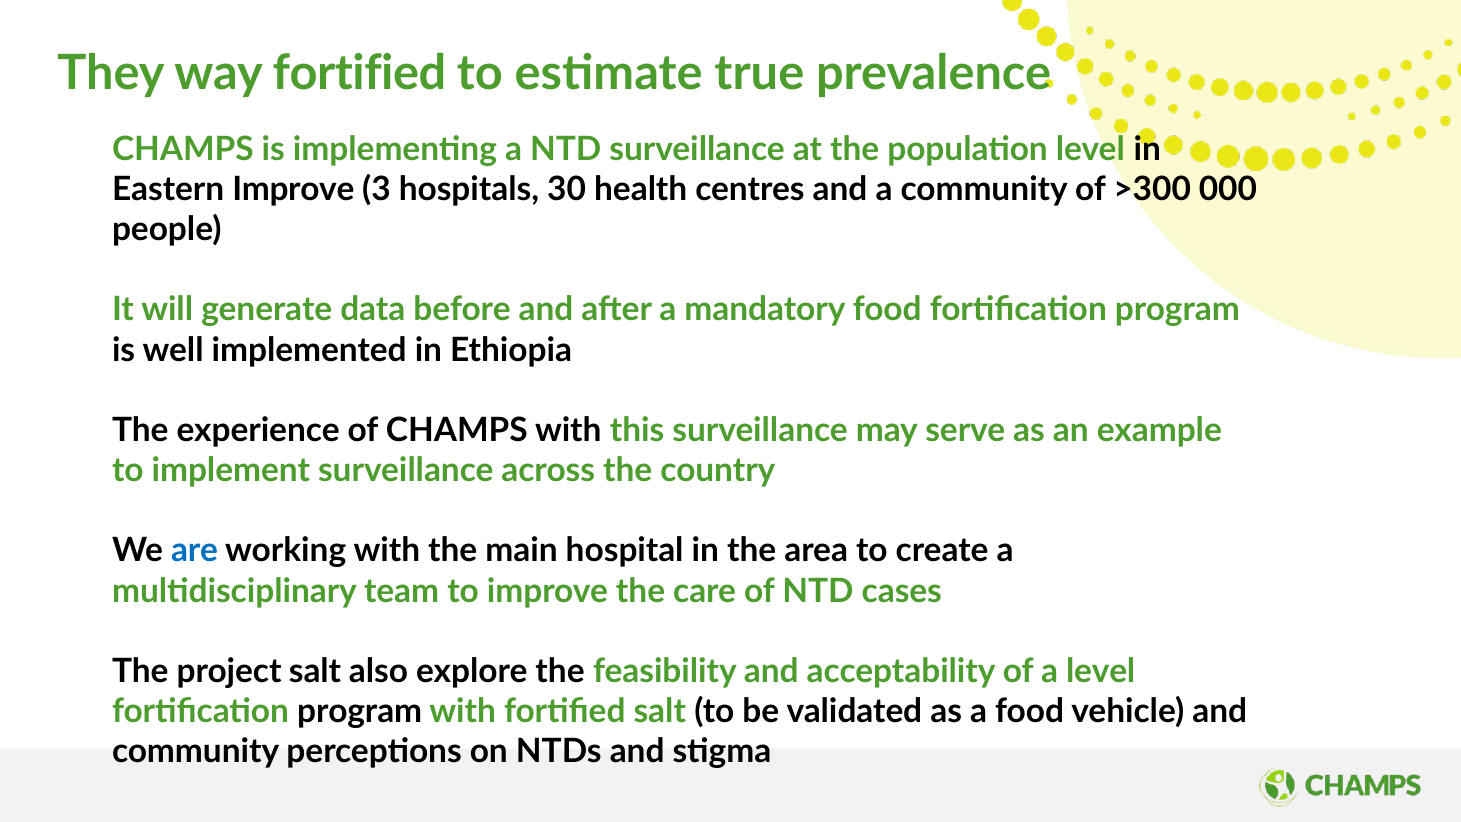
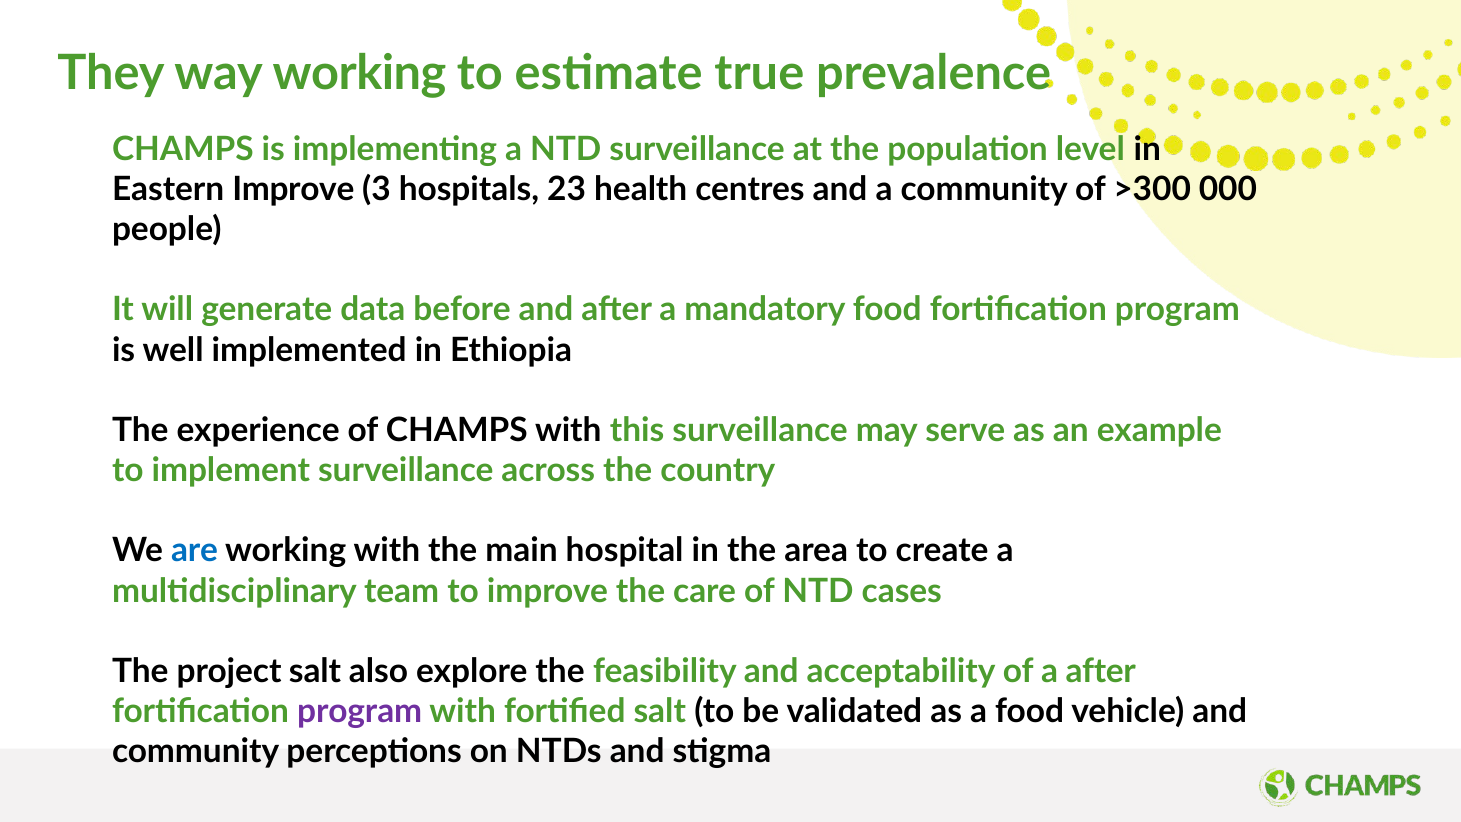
way fortified: fortified -> working (359, 74)
30: 30 -> 23 (567, 189)
a level: level -> after (1101, 671)
program colour: black -> purple (360, 711)
